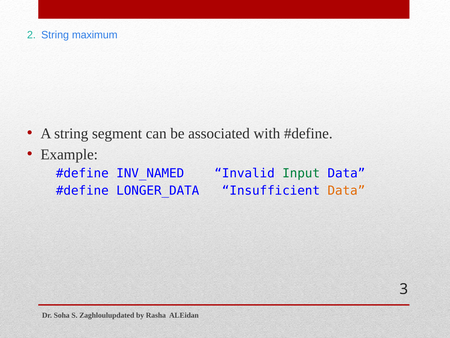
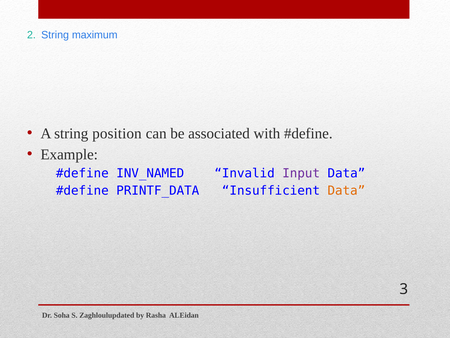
segment: segment -> position (117, 133)
Input colour: green -> purple (301, 173)
LONGER_DATA: LONGER_DATA -> PRINTF_DATA (158, 191)
